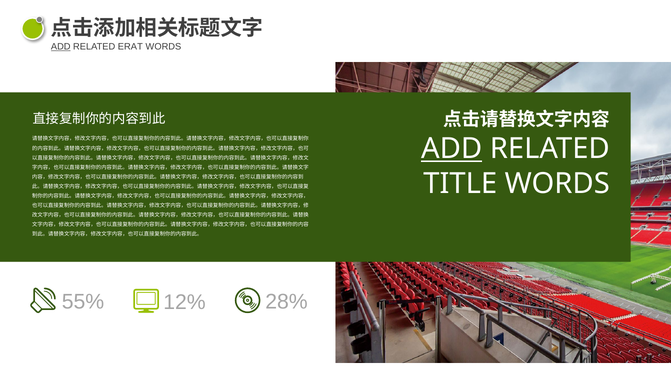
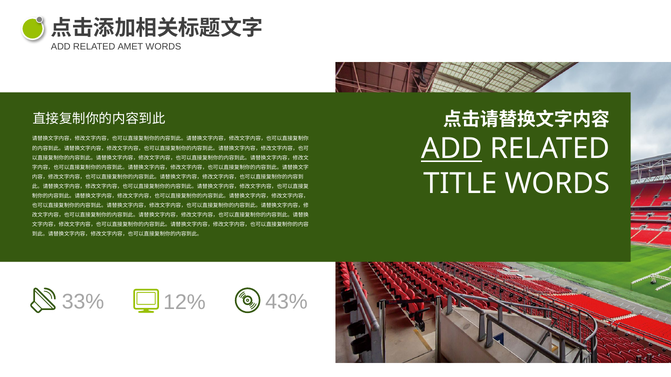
ADD underline: present -> none (61, 47)
ERAT: ERAT -> AMET (130, 47)
55%: 55% -> 33% (83, 302)
28%: 28% -> 43% (286, 302)
